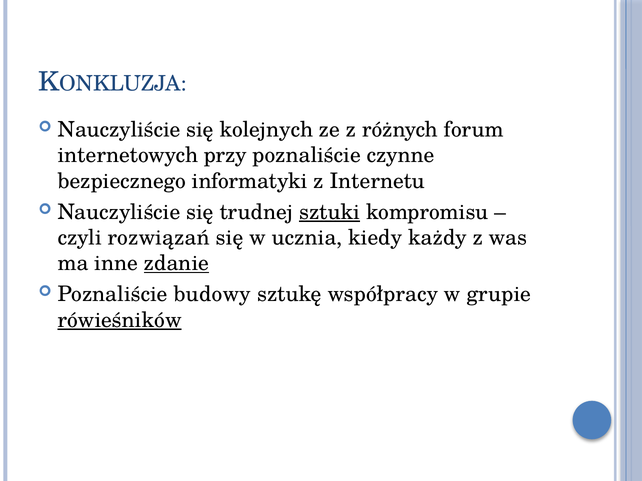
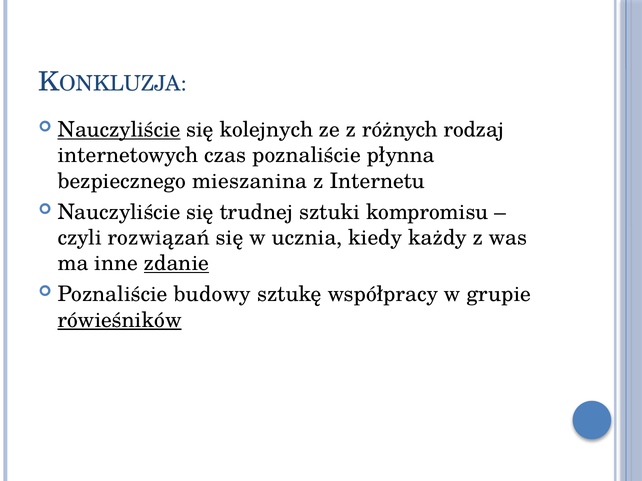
Nauczyliście underline: none -> present (119, 130)
forum: forum -> rodzaj (474, 130)
przy: przy -> czas (225, 156)
czynne: czynne -> płynna (401, 156)
informatyki: informatyki -> mieszanina (250, 181)
sztuki underline: present -> none (330, 212)
